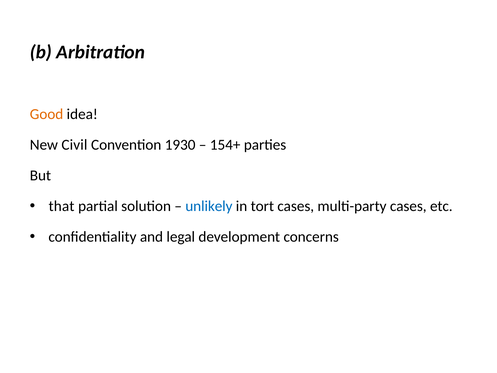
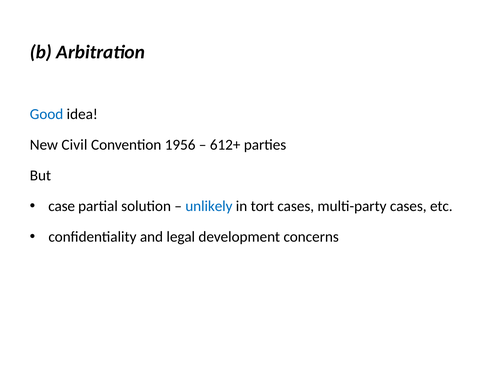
Good colour: orange -> blue (47, 114)
1930: 1930 -> 1956 (180, 145)
154+: 154+ -> 612+ (225, 145)
that: that -> case (62, 206)
